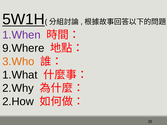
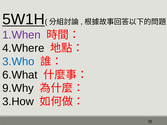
9.Where: 9.Where -> 4.Where (23, 48)
3.Who colour: orange -> blue (18, 62)
1.What: 1.What -> 6.What (20, 75)
2.Why: 2.Why -> 9.Why (18, 88)
2.How: 2.How -> 3.How (18, 102)
